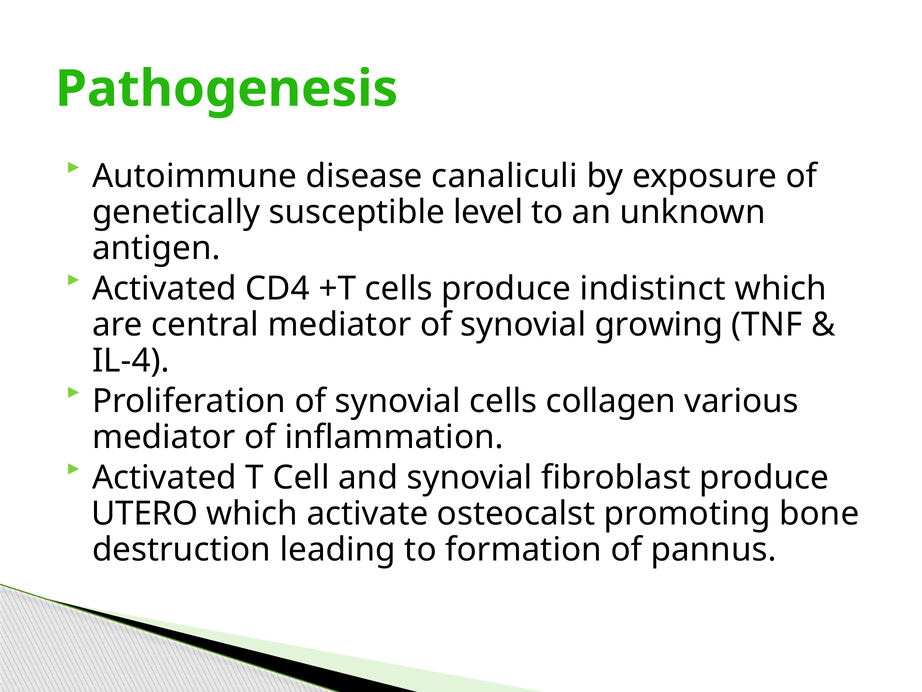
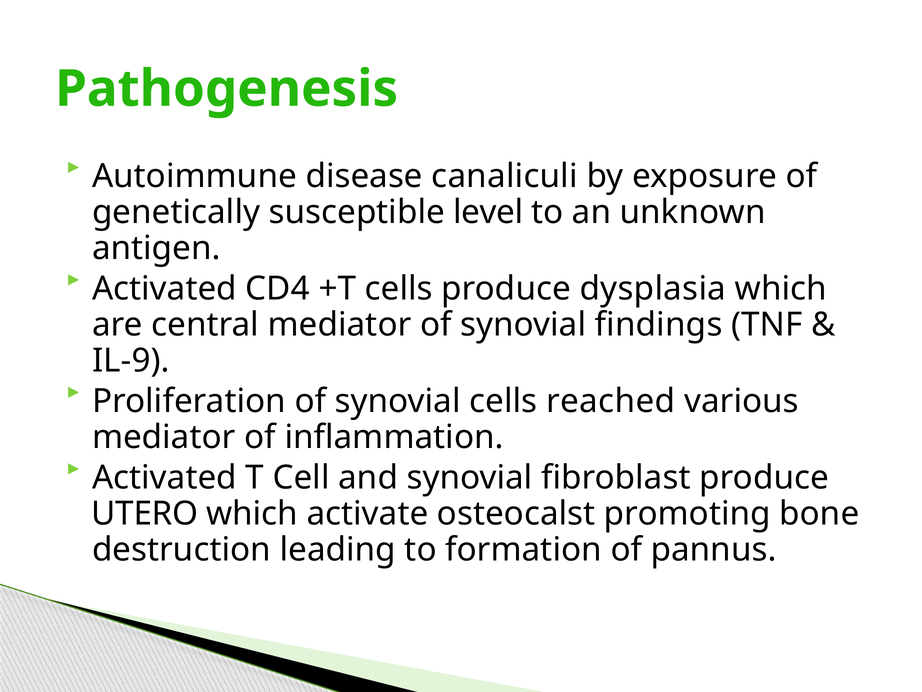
indistinct: indistinct -> dysplasia (653, 289)
growing: growing -> findings (659, 325)
IL-4: IL-4 -> IL-9 (131, 360)
collagen: collagen -> reached (611, 401)
